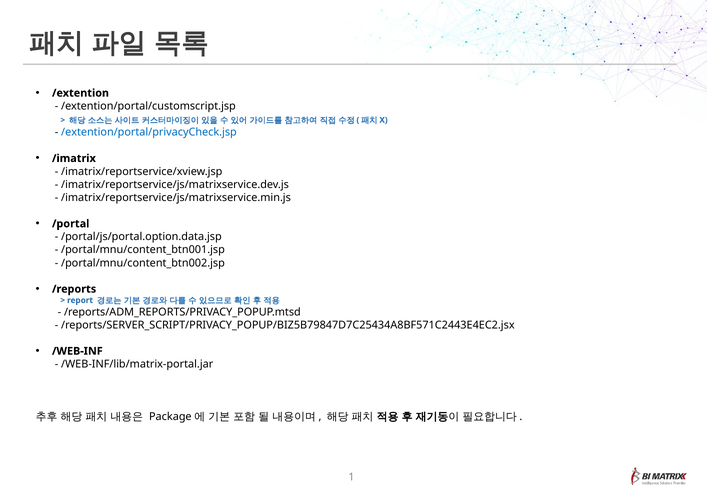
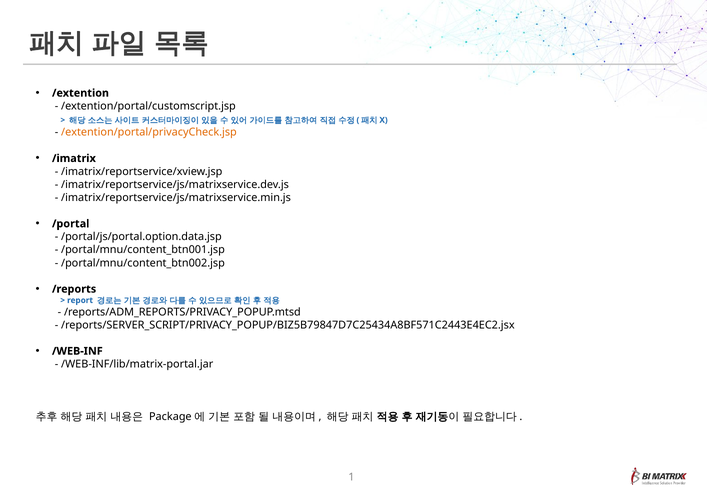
/extention/portal/privacyCheck.jsp colour: blue -> orange (149, 132)
